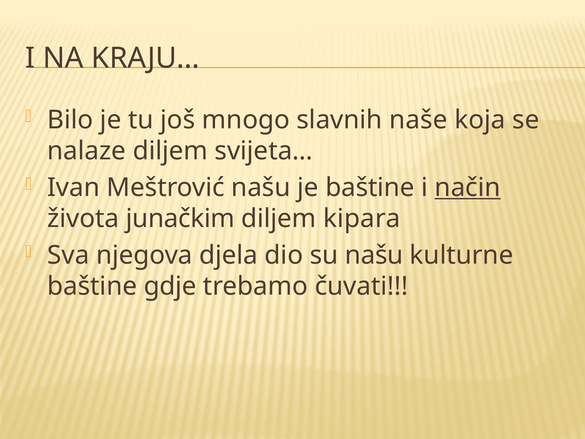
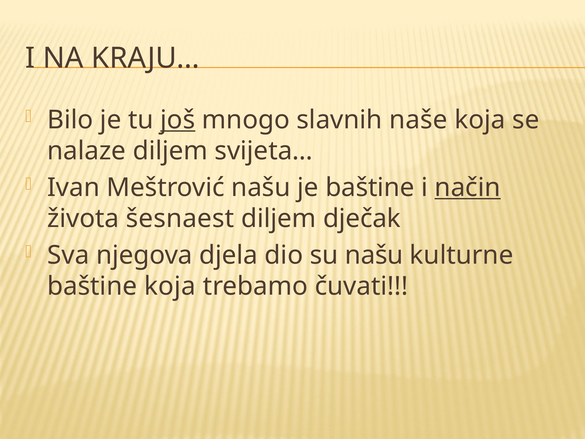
još underline: none -> present (178, 120)
junačkim: junačkim -> šesnaest (180, 219)
kipara: kipara -> dječak (362, 219)
baštine gdje: gdje -> koja (170, 286)
